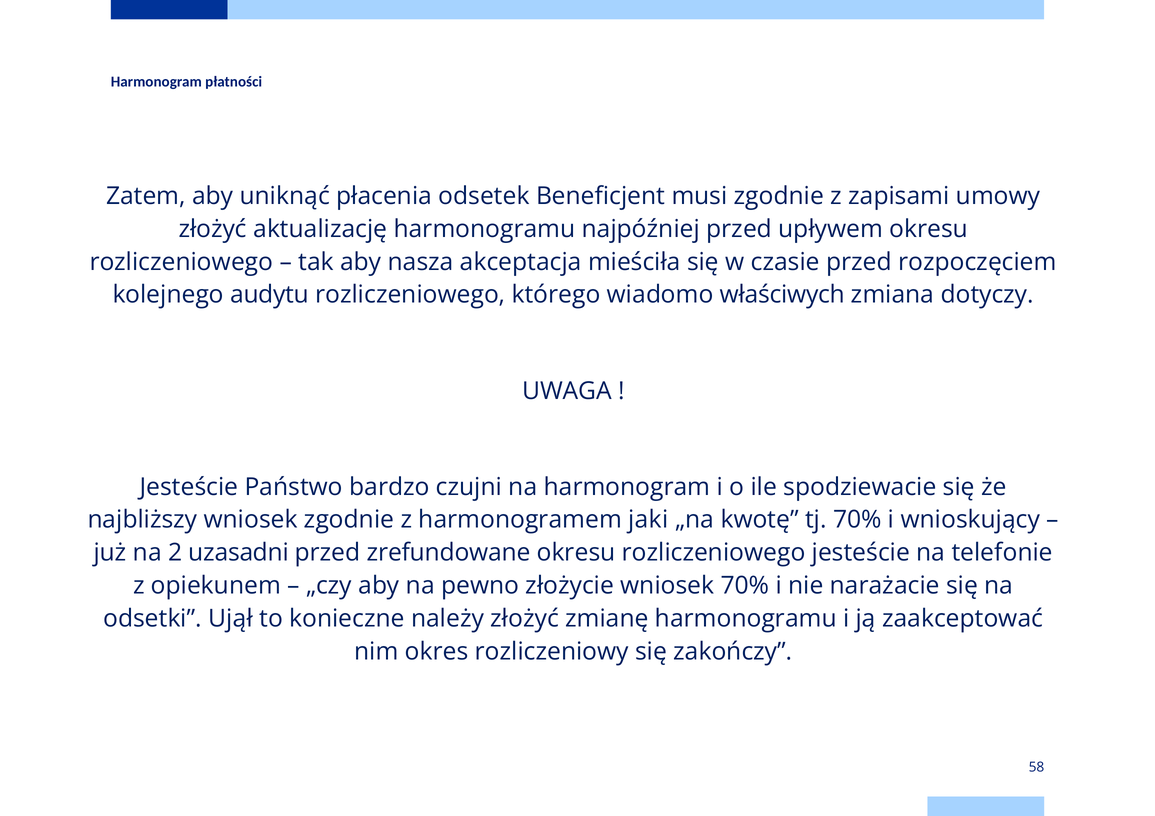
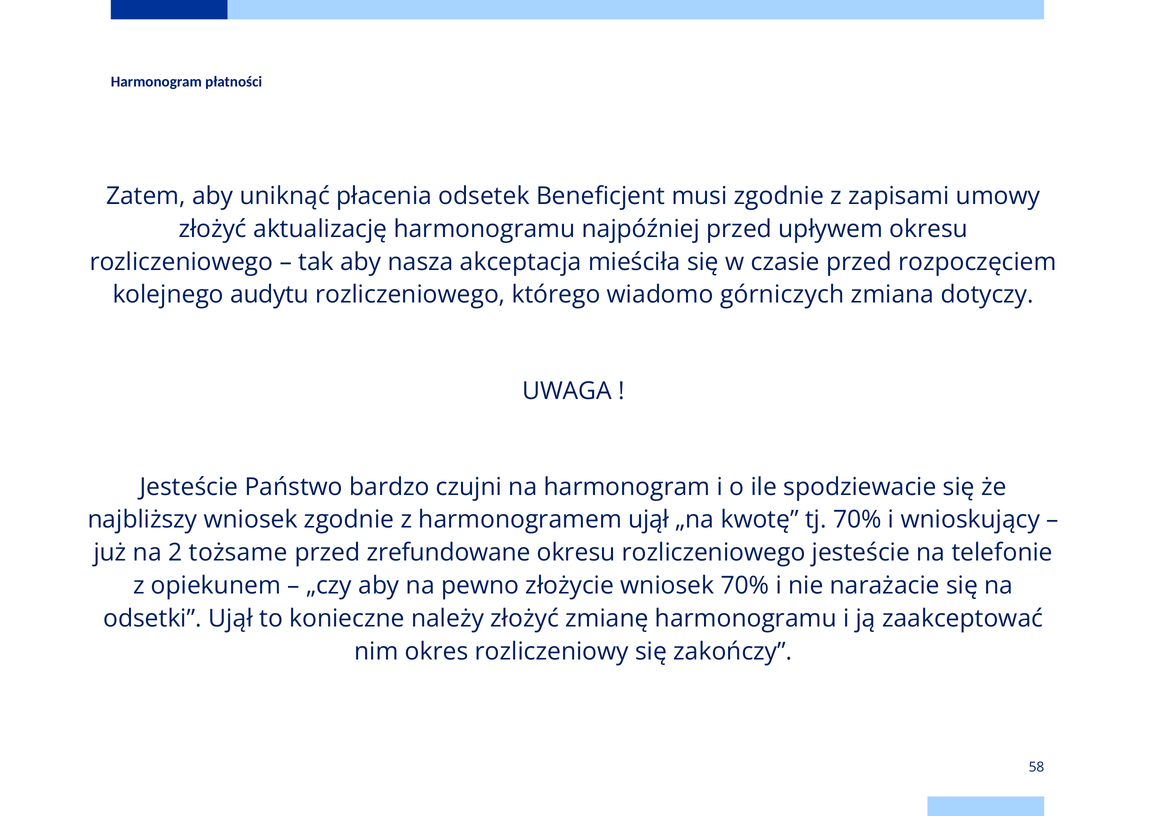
właściwych: właściwych -> górniczych (782, 295)
harmonogramem jaki: jaki -> ujął (649, 520)
uzasadni: uzasadni -> tożsame (238, 553)
